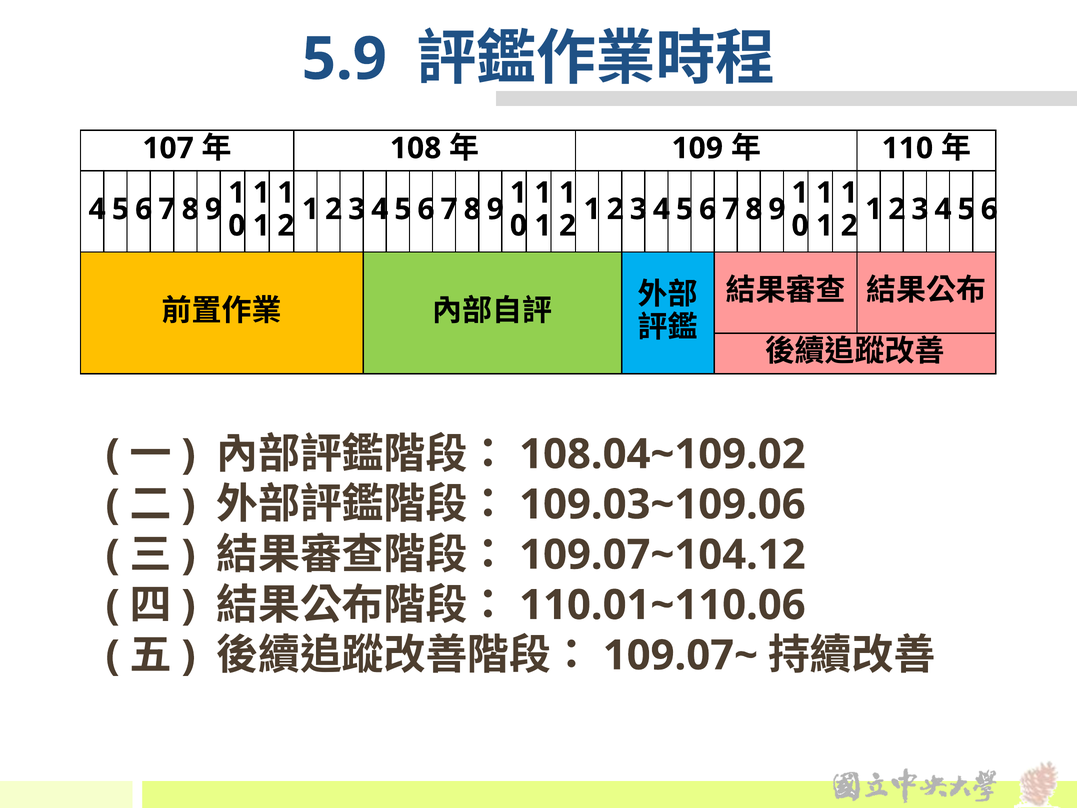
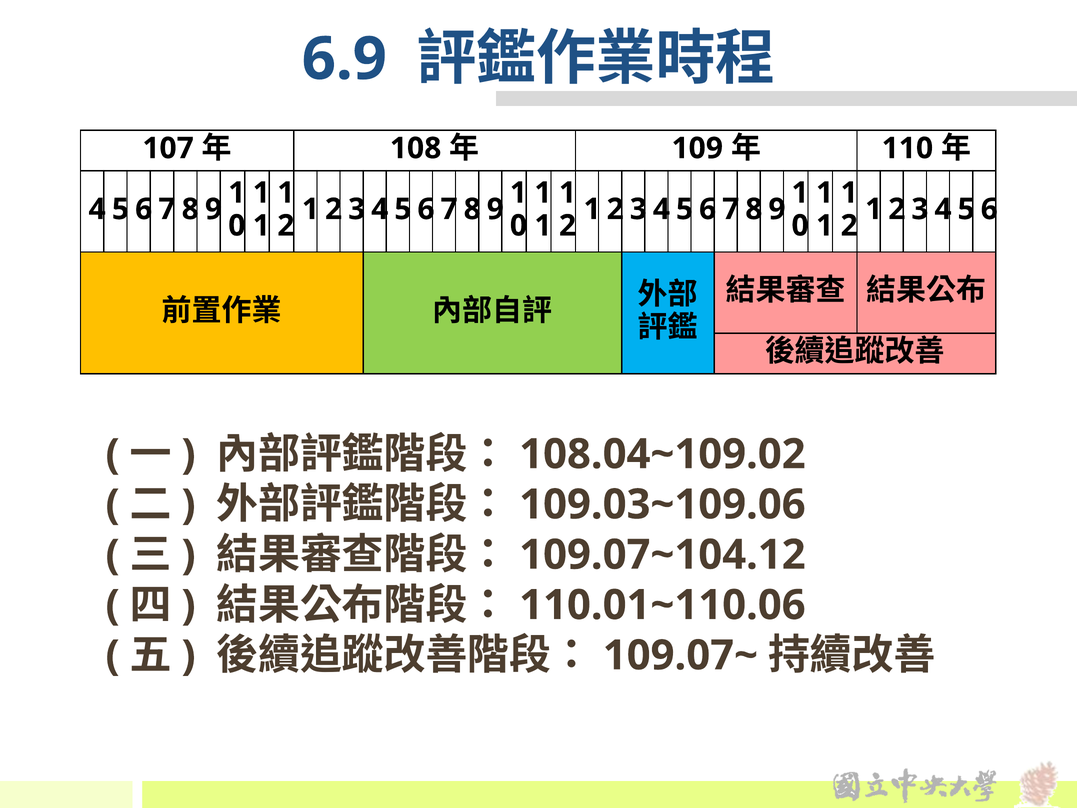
5.9: 5.9 -> 6.9 (344, 59)
